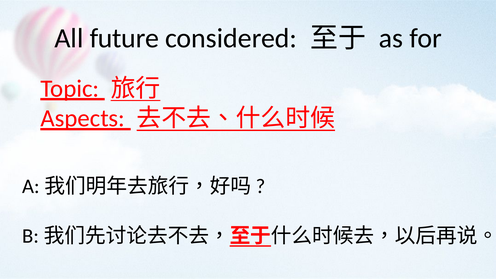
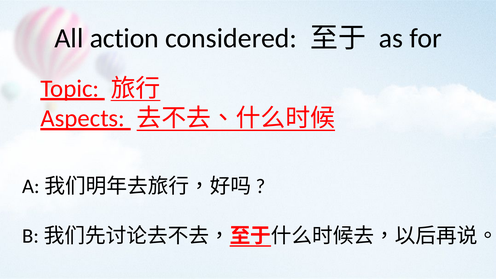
future: future -> action (124, 38)
